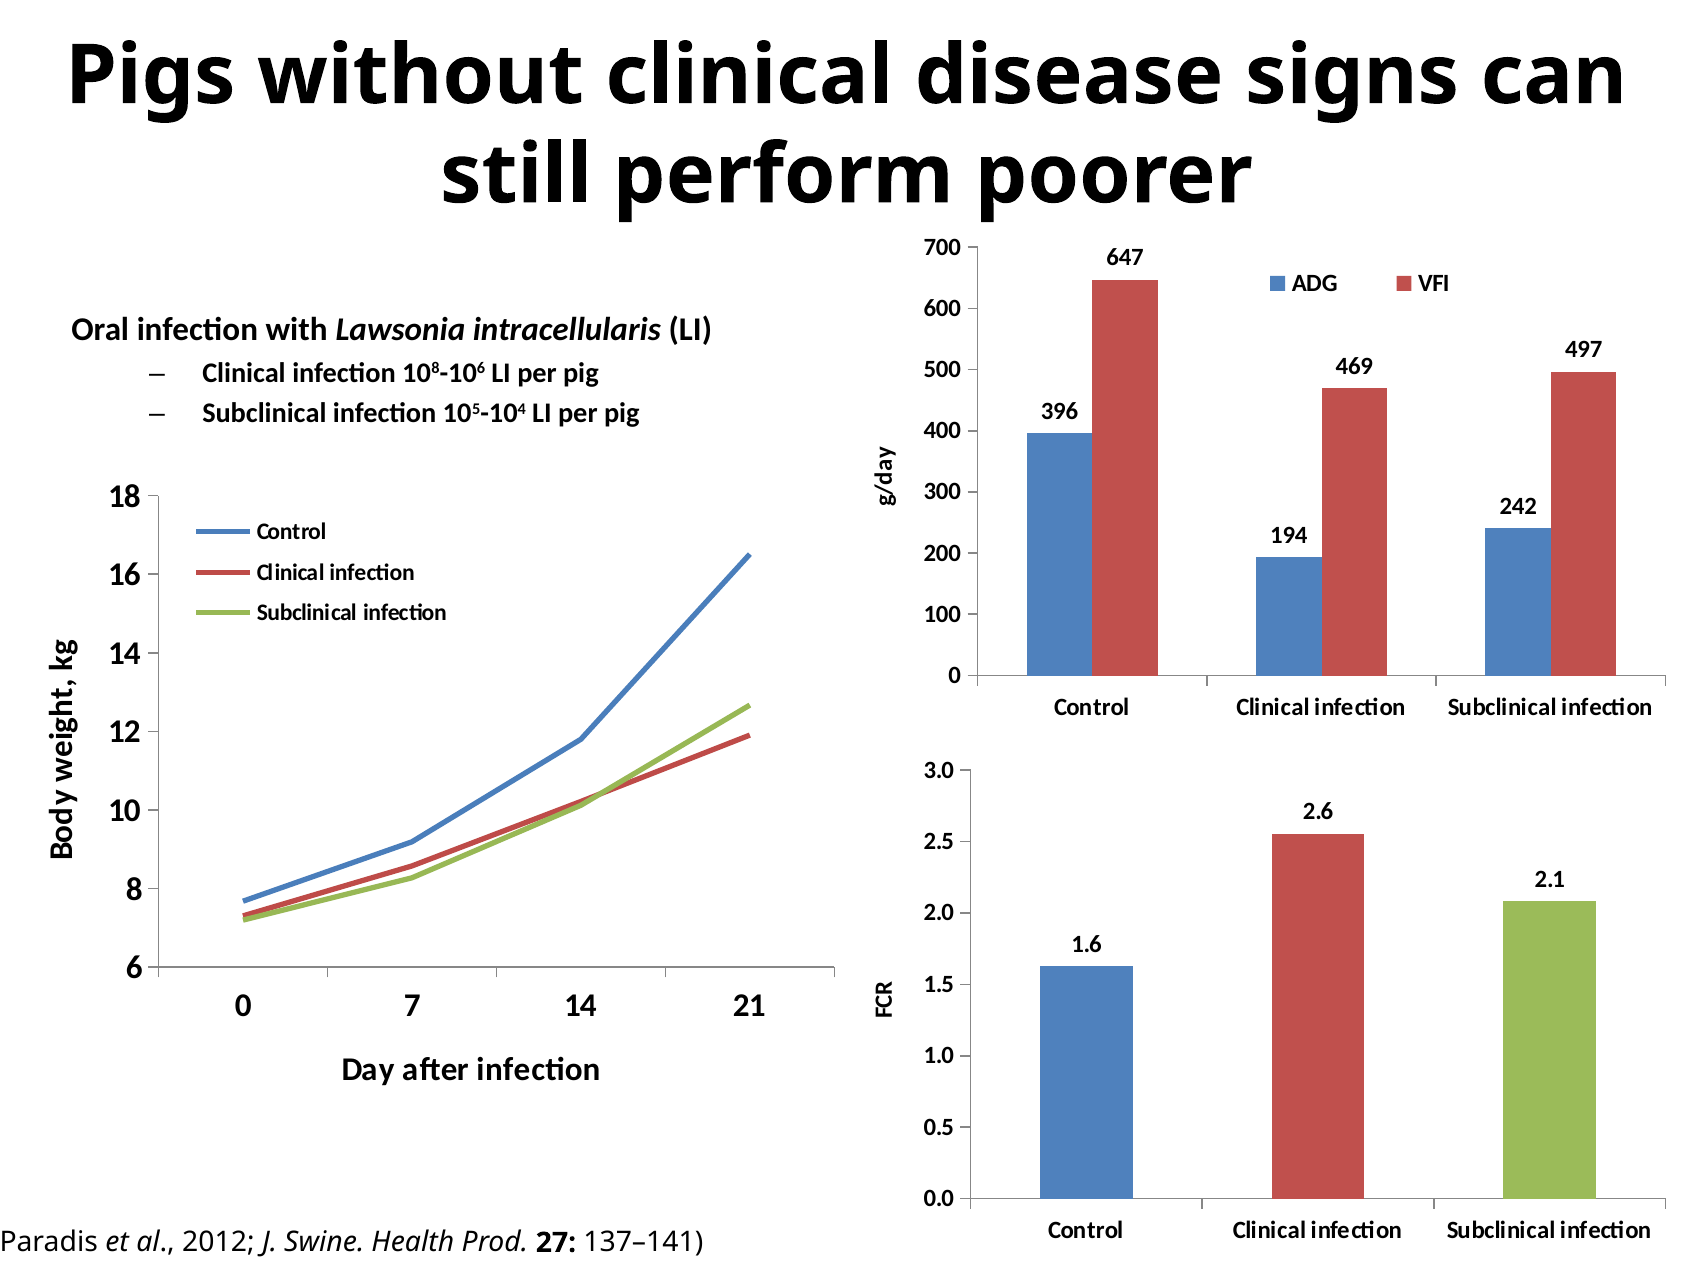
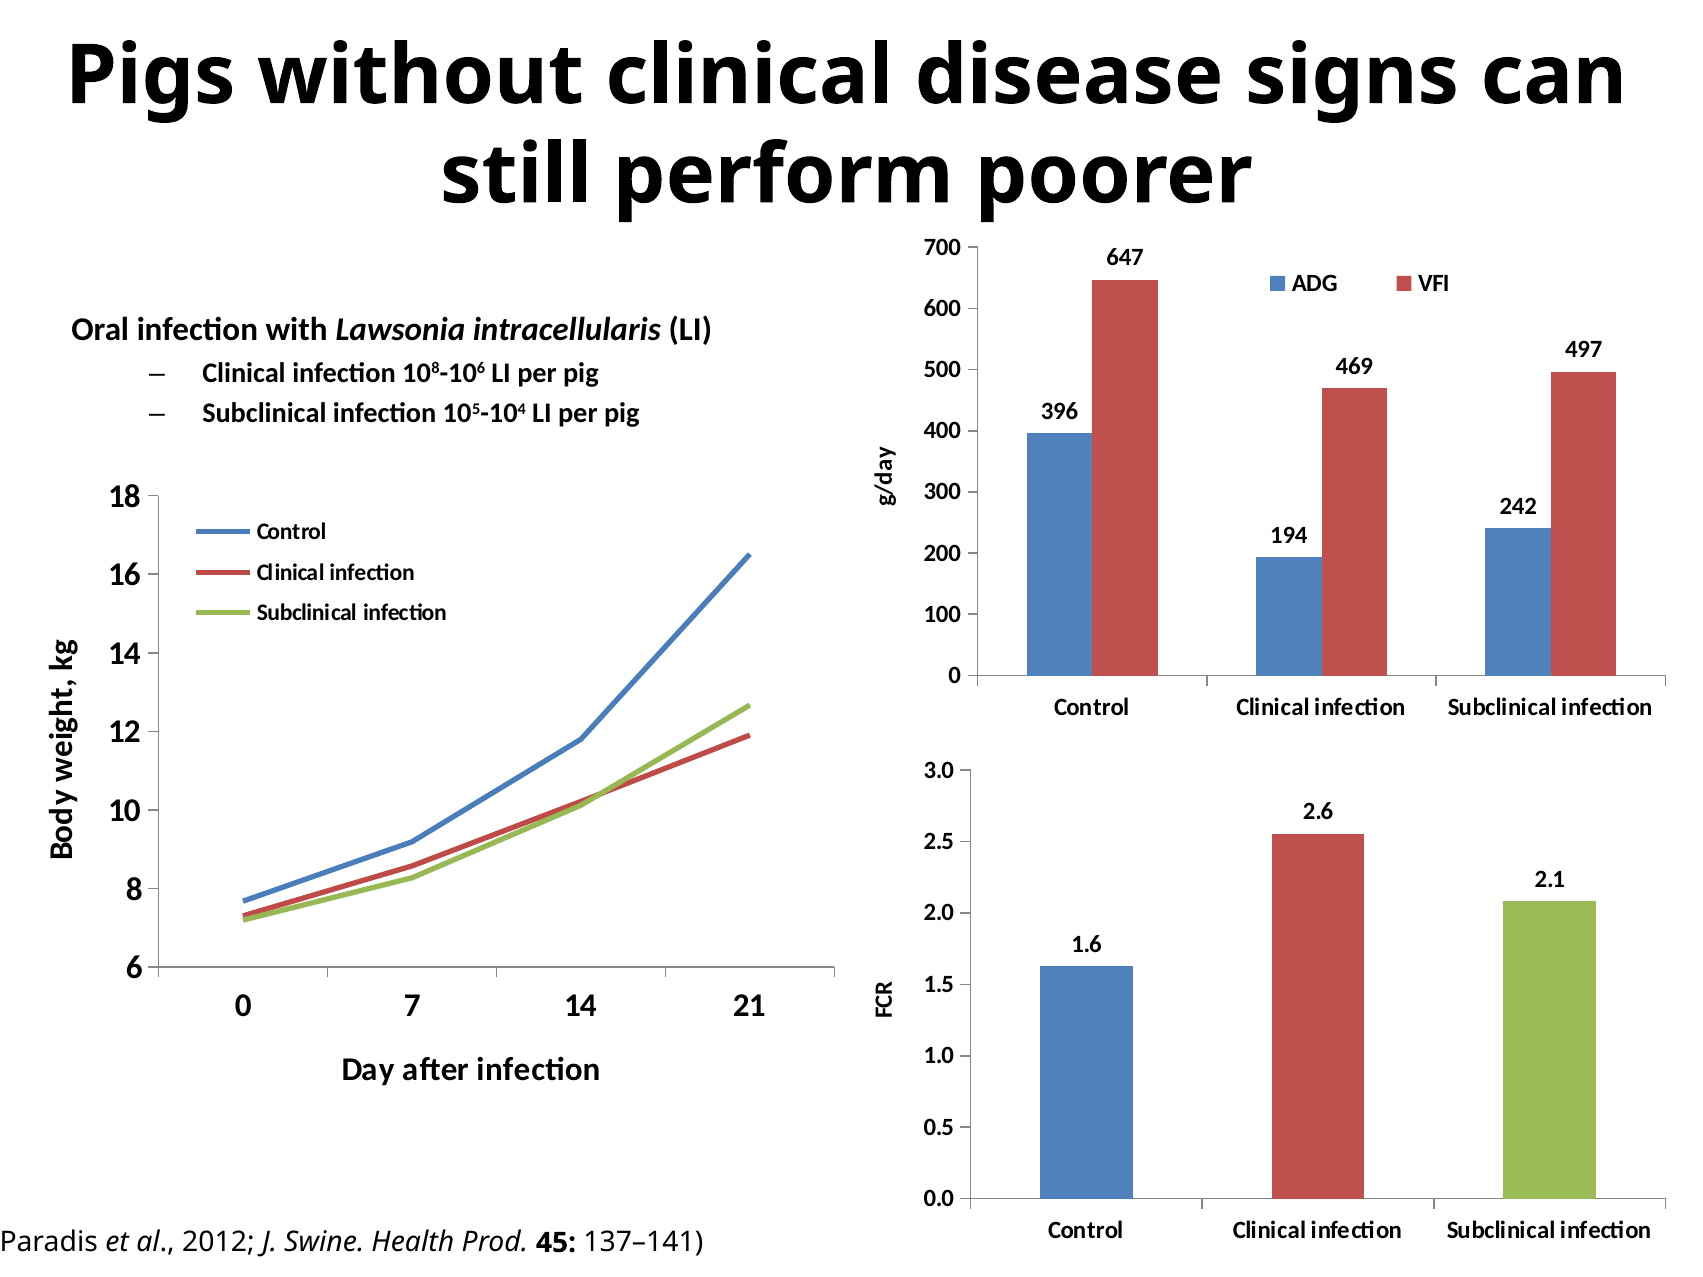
27: 27 -> 45 (556, 1243)
